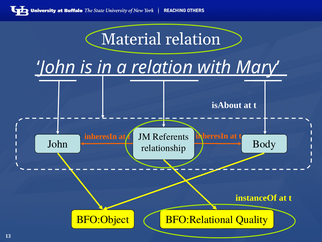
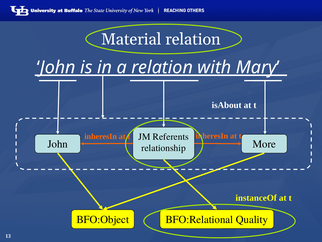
Body: Body -> More (264, 144)
